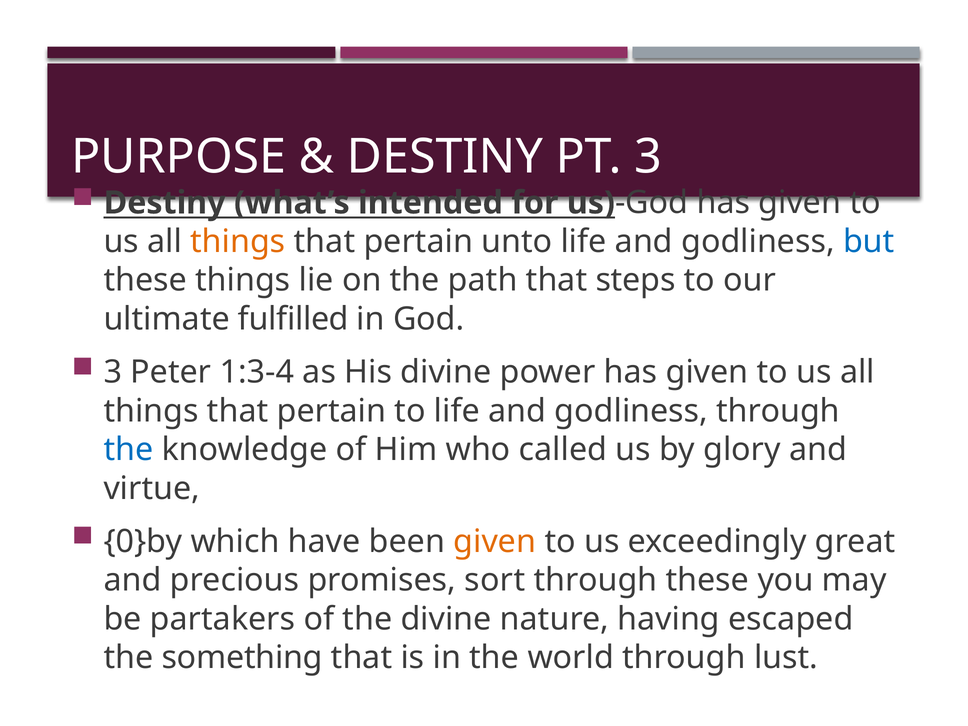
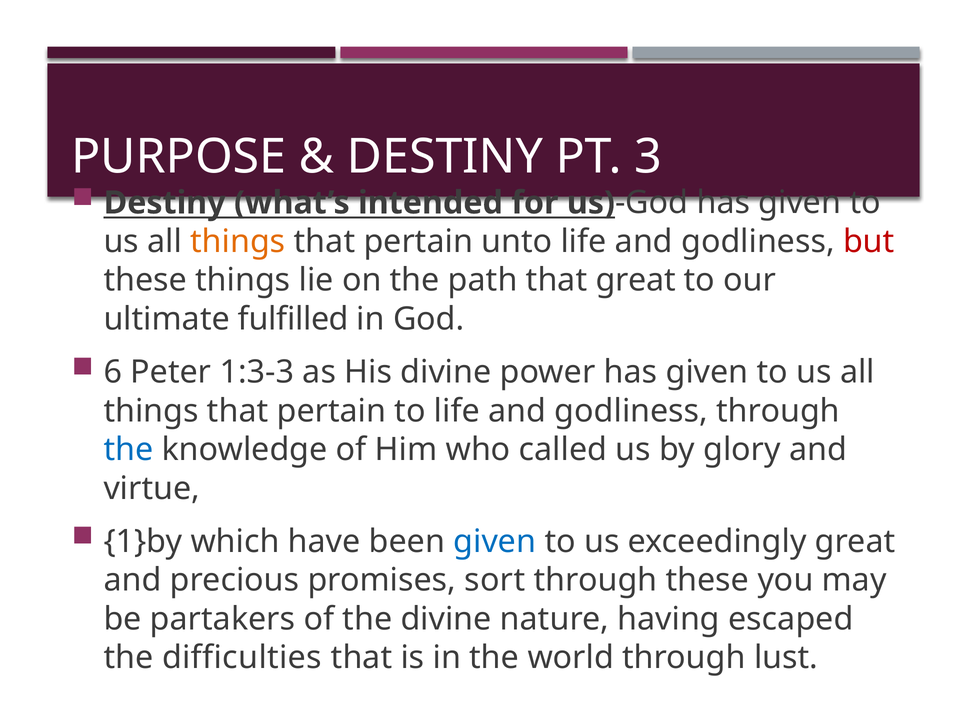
but colour: blue -> red (869, 242)
that steps: steps -> great (636, 280)
3: 3 -> 6 (113, 372)
1:3-4: 1:3-4 -> 1:3-3 (257, 372)
0}by: 0}by -> 1}by (143, 542)
given colour: orange -> blue (495, 542)
something: something -> difficulties (242, 658)
